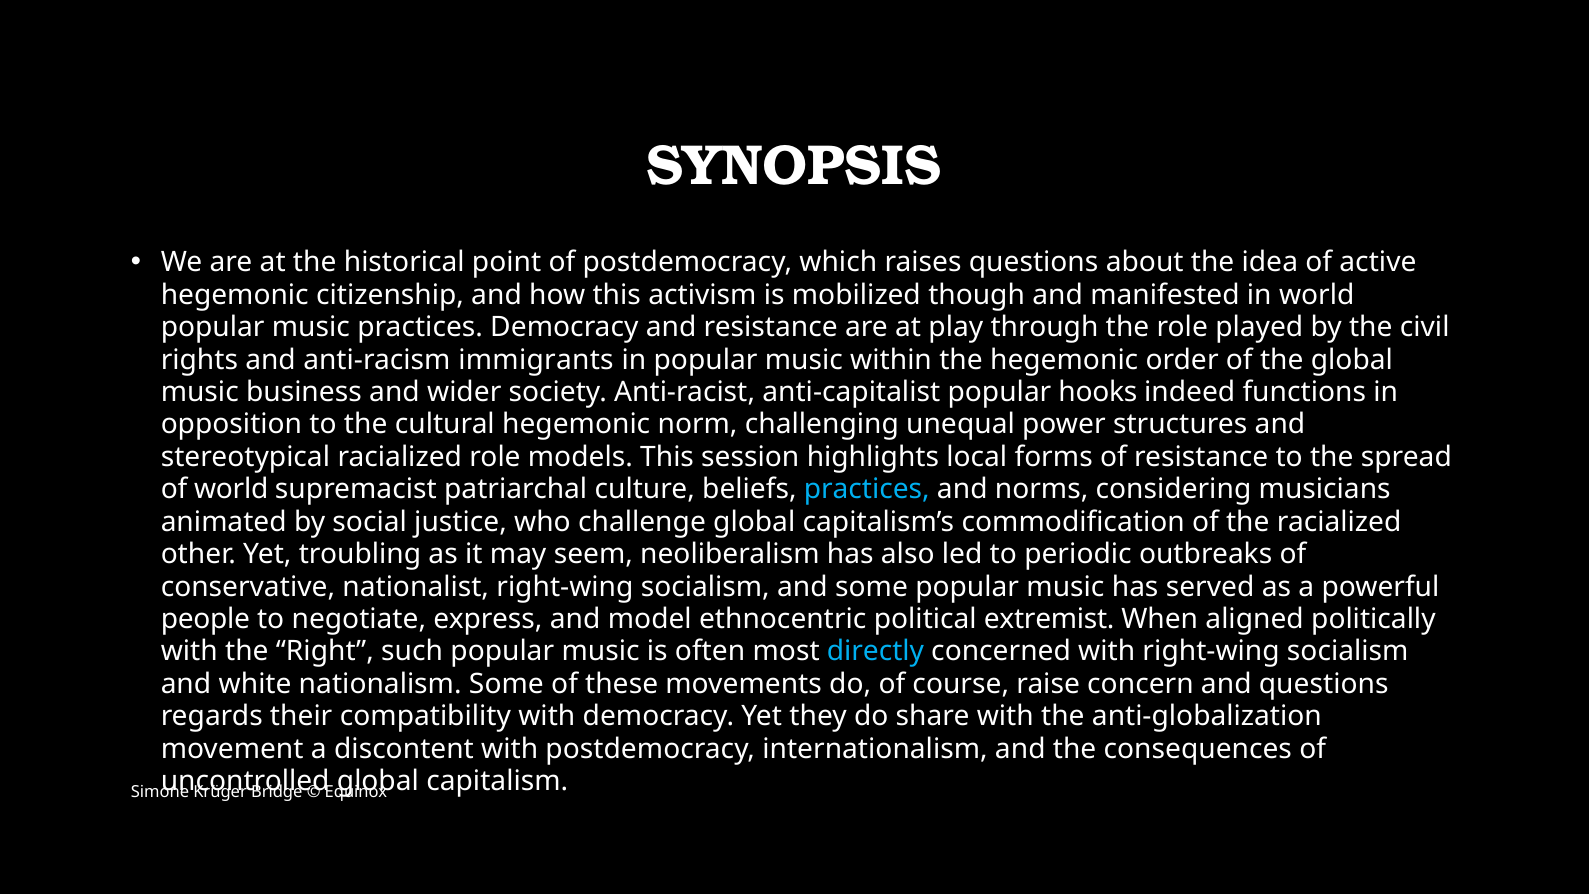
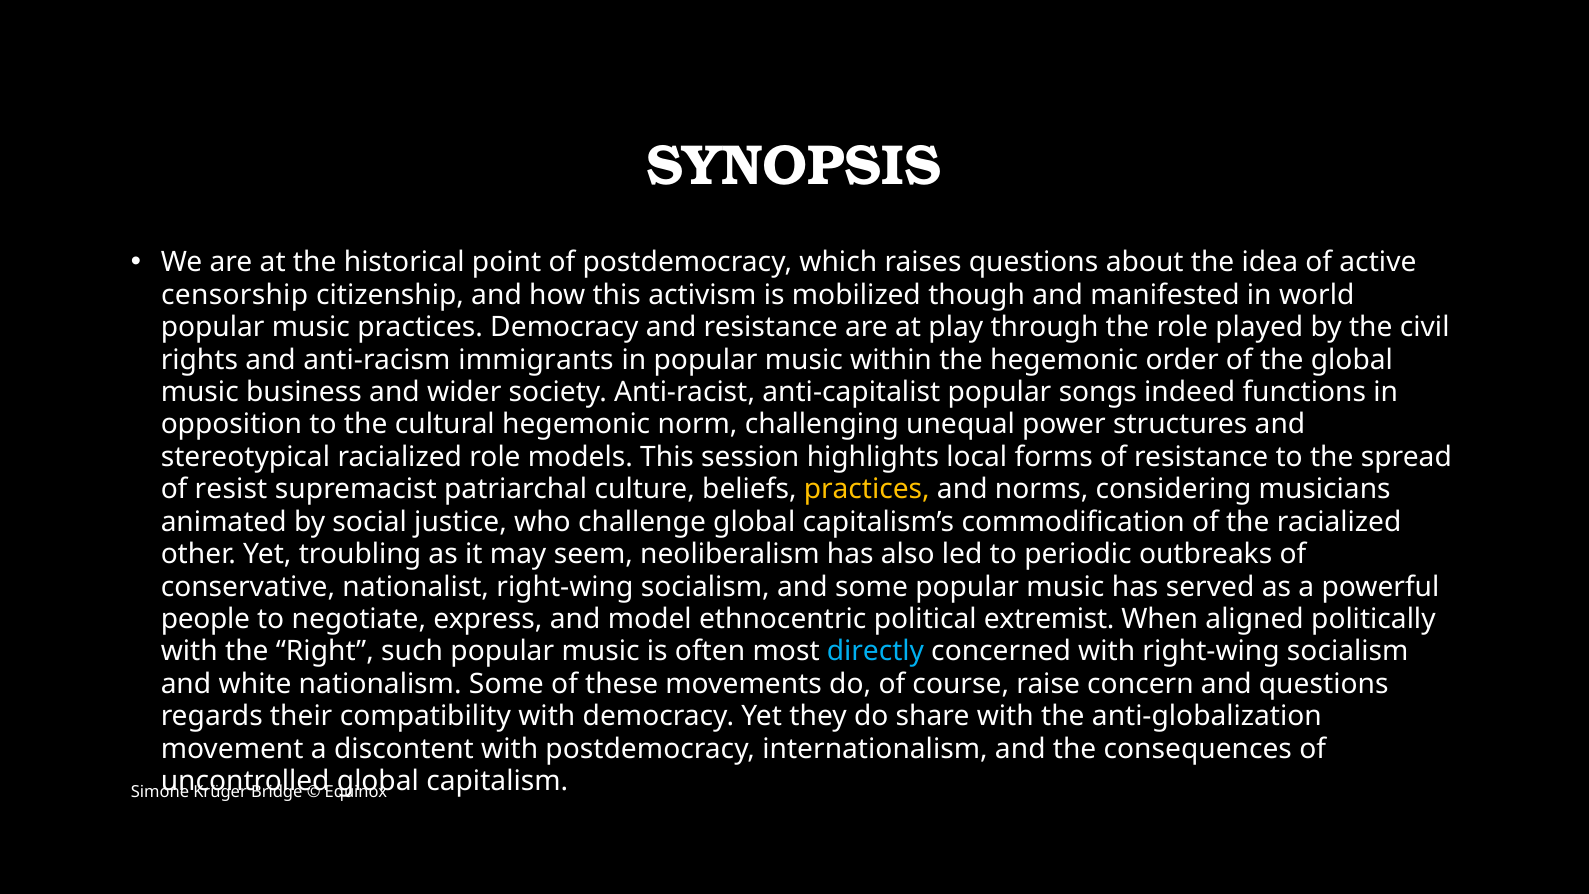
hegemonic: hegemonic -> censorship (235, 295)
hooks: hooks -> songs (1098, 392)
of world: world -> resist (231, 489)
practices colour: light blue -> yellow (867, 489)
